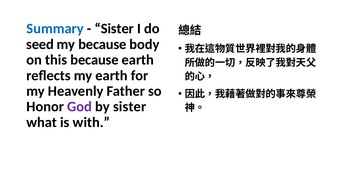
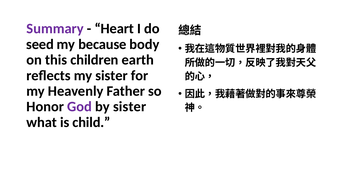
Summary colour: blue -> purple (55, 29)
Sister: Sister -> Heart (114, 29)
this because: because -> children (94, 60)
my earth: earth -> sister (112, 76)
with: with -> child (91, 122)
